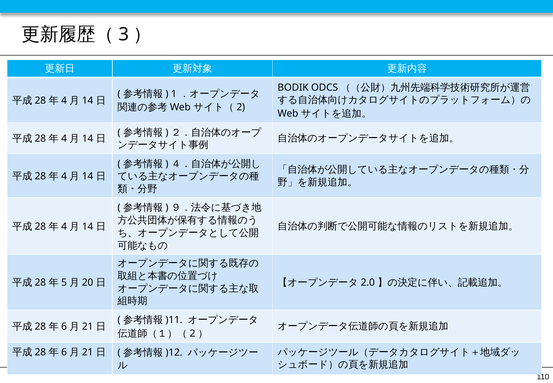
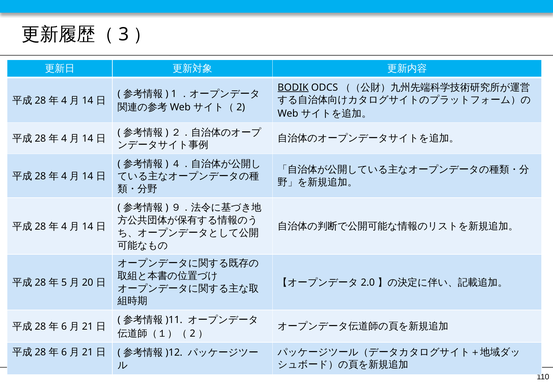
BODIK underline: none -> present (293, 87)
